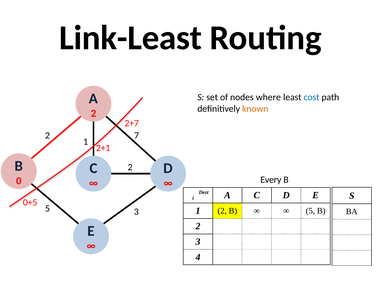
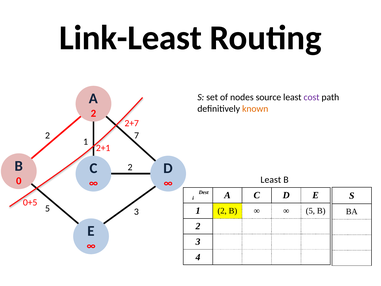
where: where -> source (268, 97)
cost colour: blue -> purple (312, 97)
Every: Every -> Least (271, 180)
